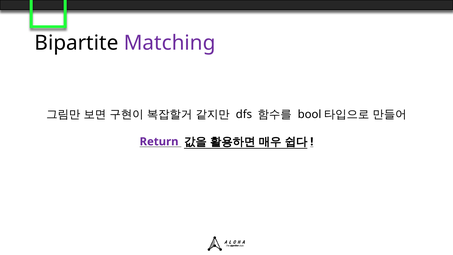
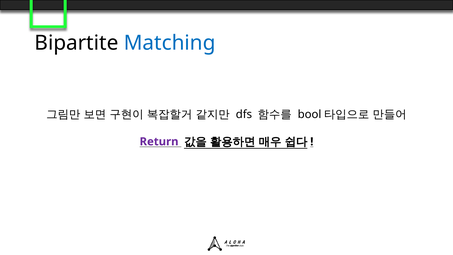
Matching colour: purple -> blue (170, 43)
